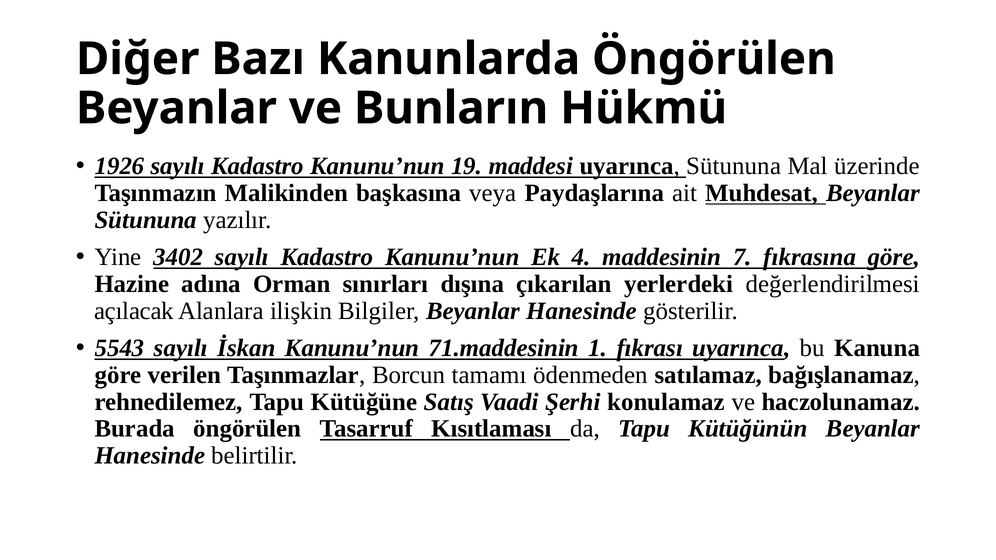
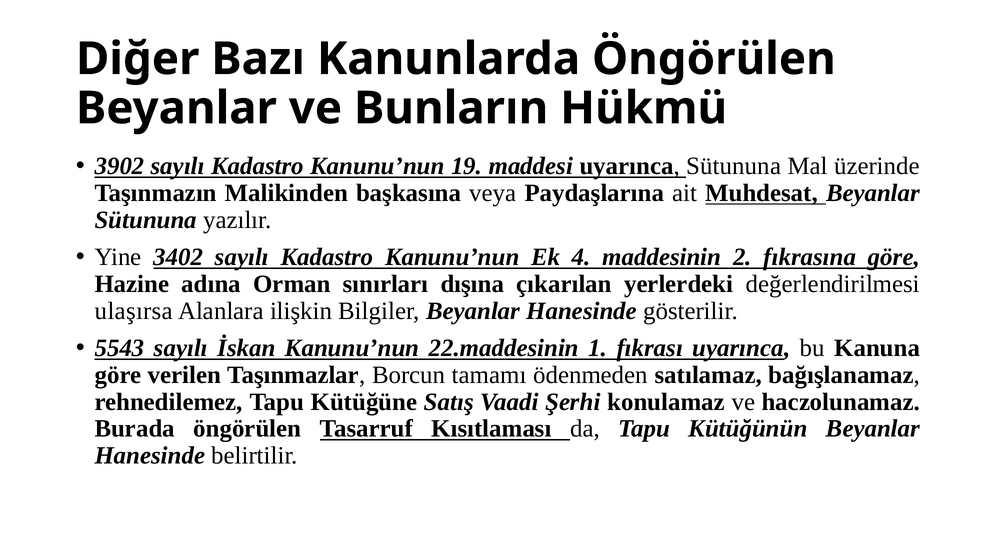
1926: 1926 -> 3902 (120, 166)
7: 7 -> 2 (742, 257)
açılacak: açılacak -> ulaşırsa (134, 311)
71.maddesinin: 71.maddesinin -> 22.maddesinin (504, 348)
